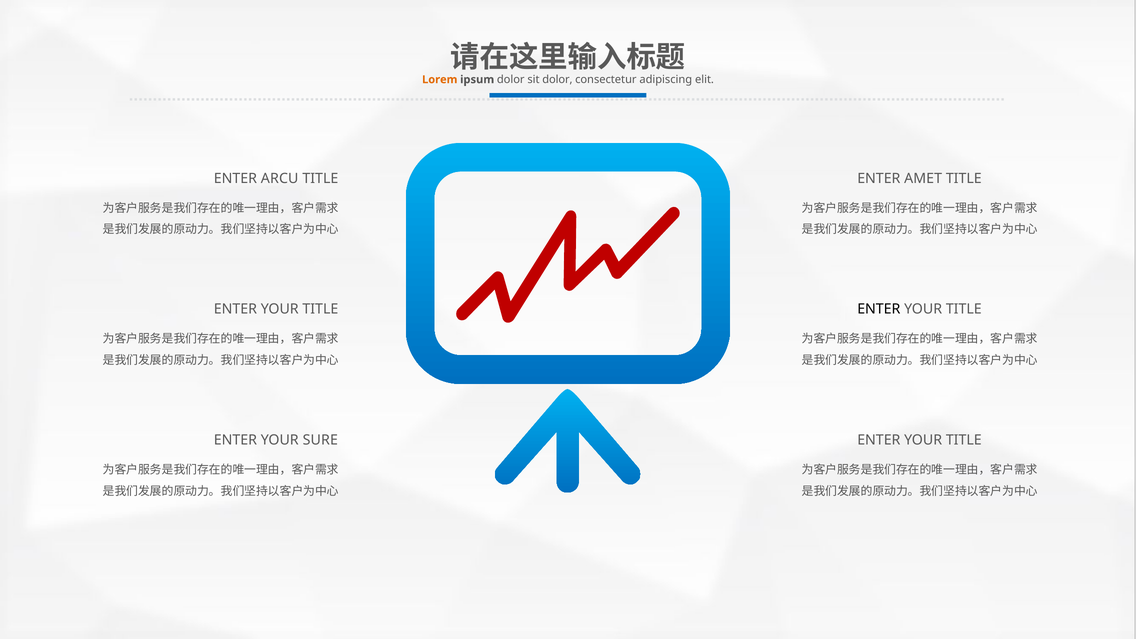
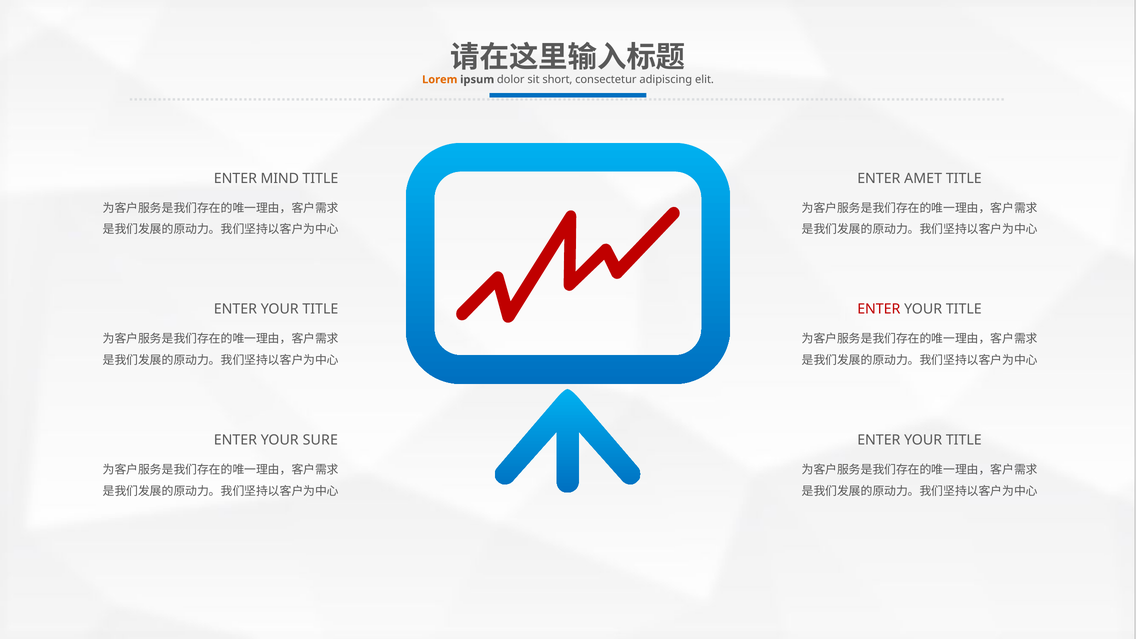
sit dolor: dolor -> short (557, 80)
ARCU: ARCU -> MIND (280, 179)
ENTER colour: black -> red (879, 309)
